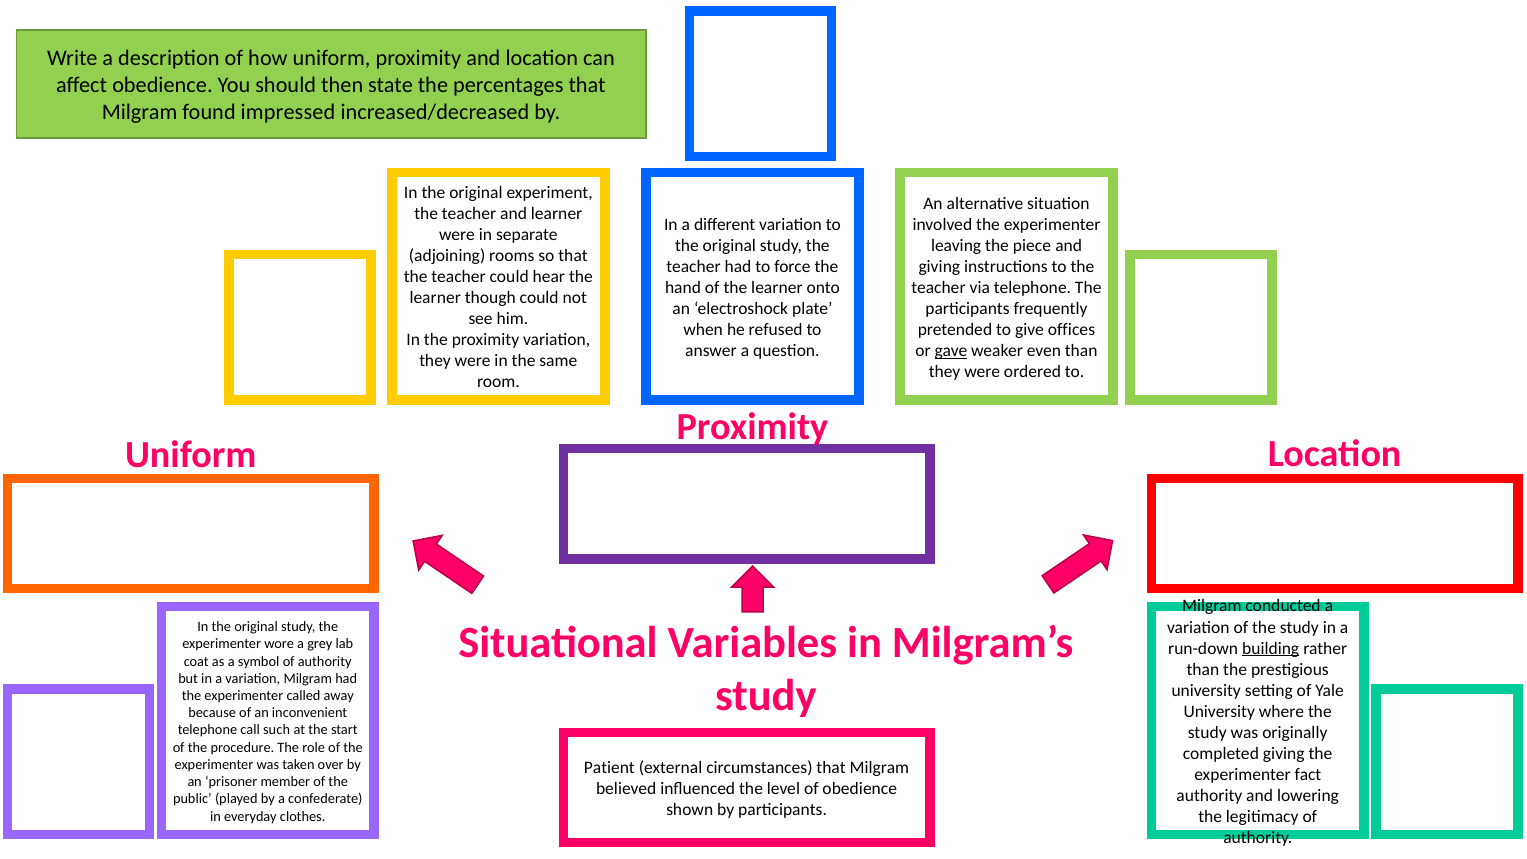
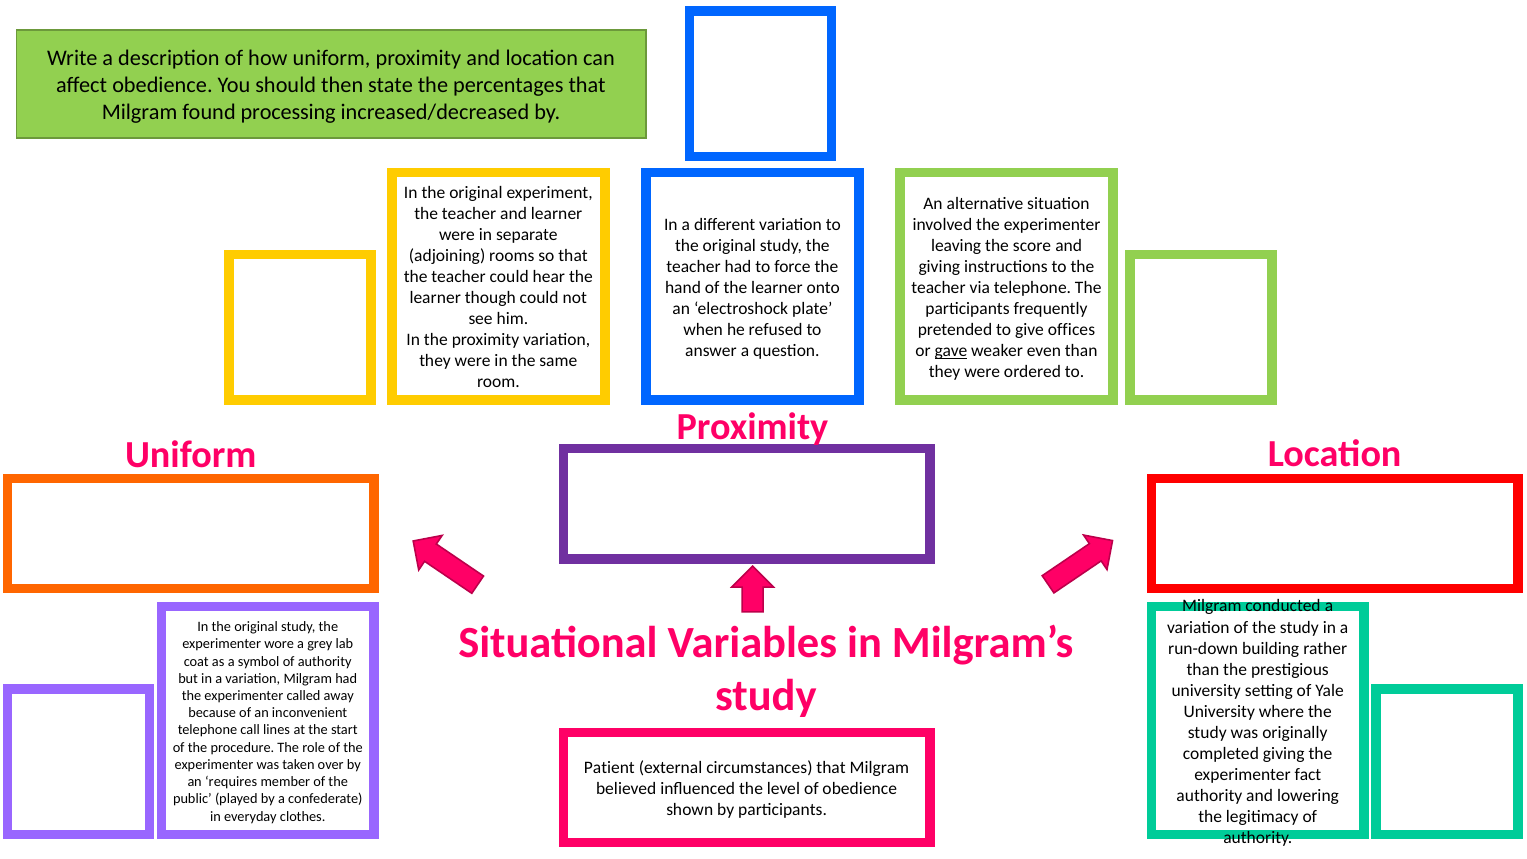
impressed: impressed -> processing (288, 112)
piece: piece -> score (1032, 245)
building underline: present -> none (1271, 648)
such: such -> lines (277, 730)
prisoner: prisoner -> requires (231, 782)
